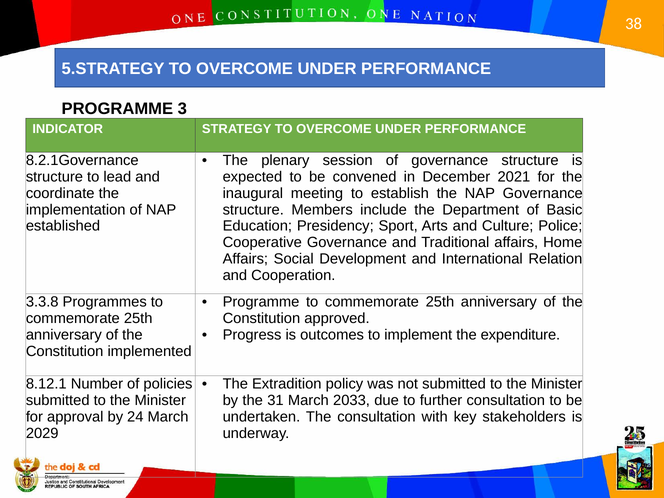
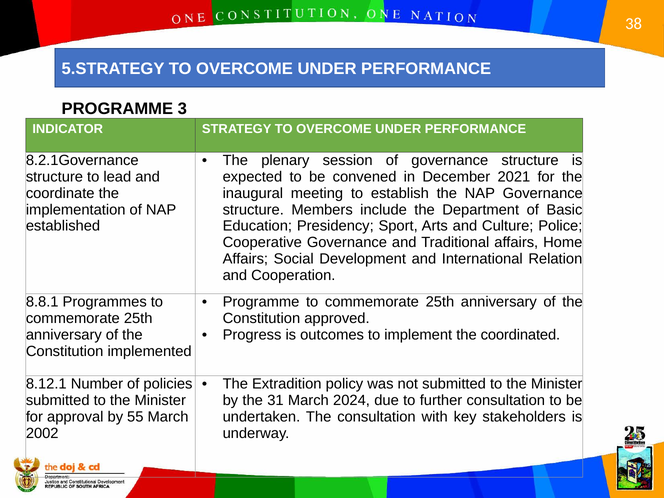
3.3.8: 3.3.8 -> 8.8.1 (42, 302)
expenditure: expenditure -> coordinated (520, 335)
2033: 2033 -> 2024 (352, 400)
24: 24 -> 55 (135, 417)
2029: 2029 -> 2002 (42, 433)
